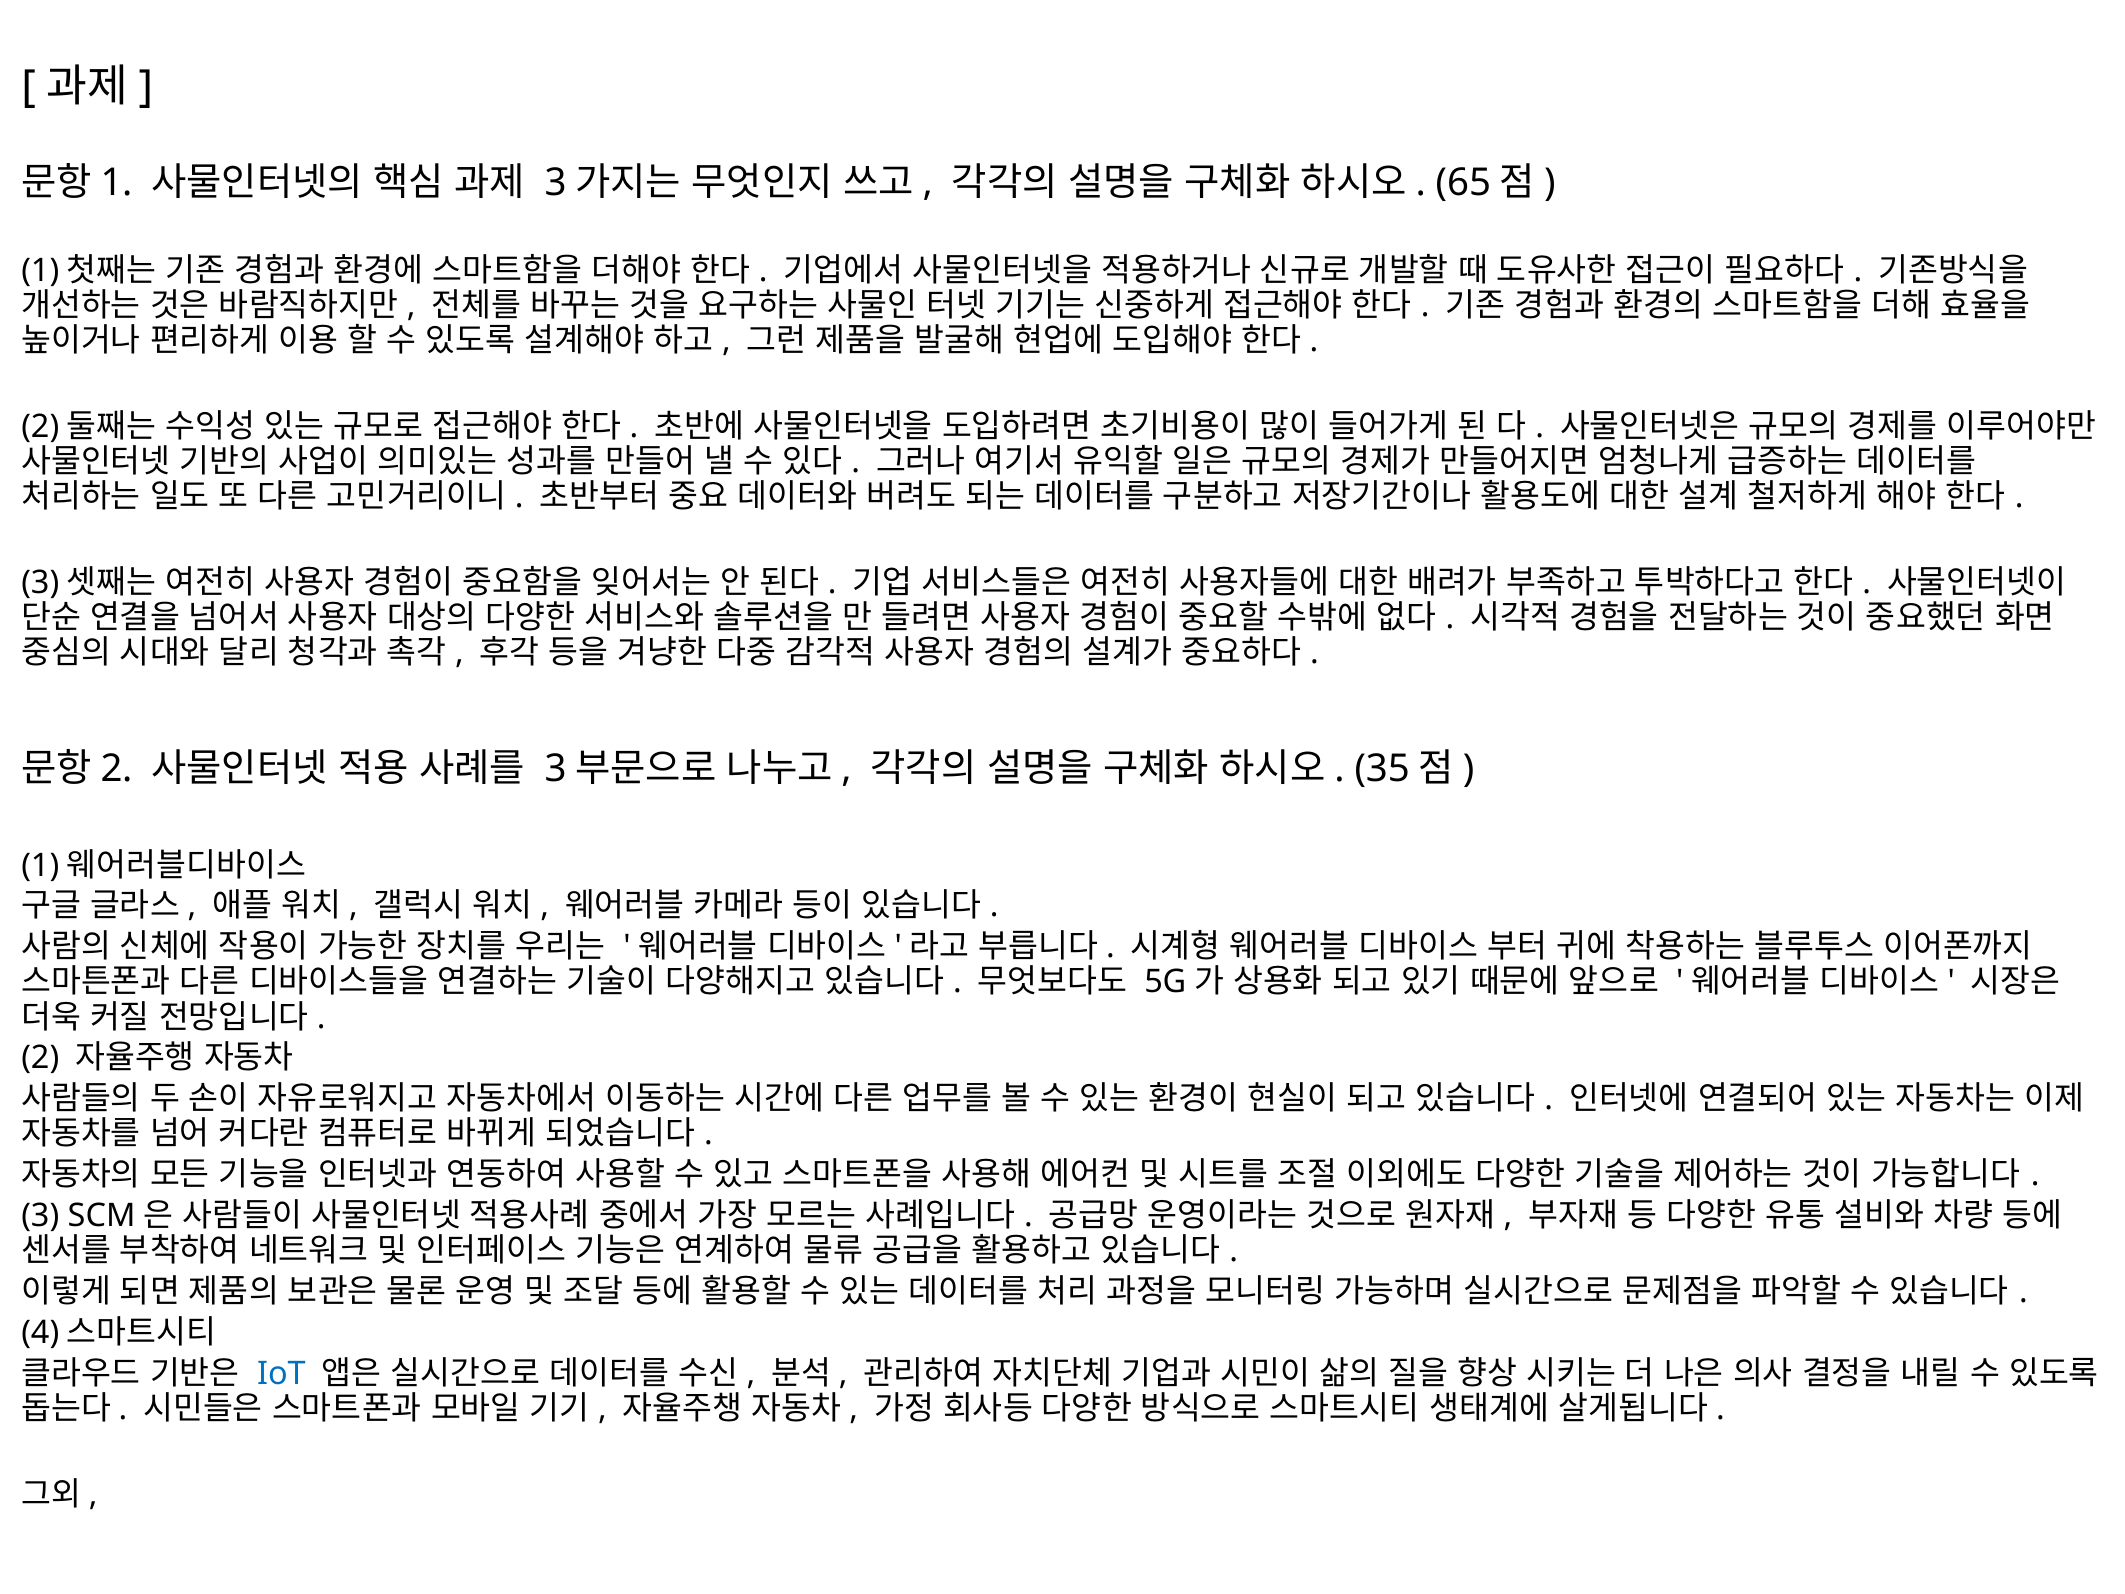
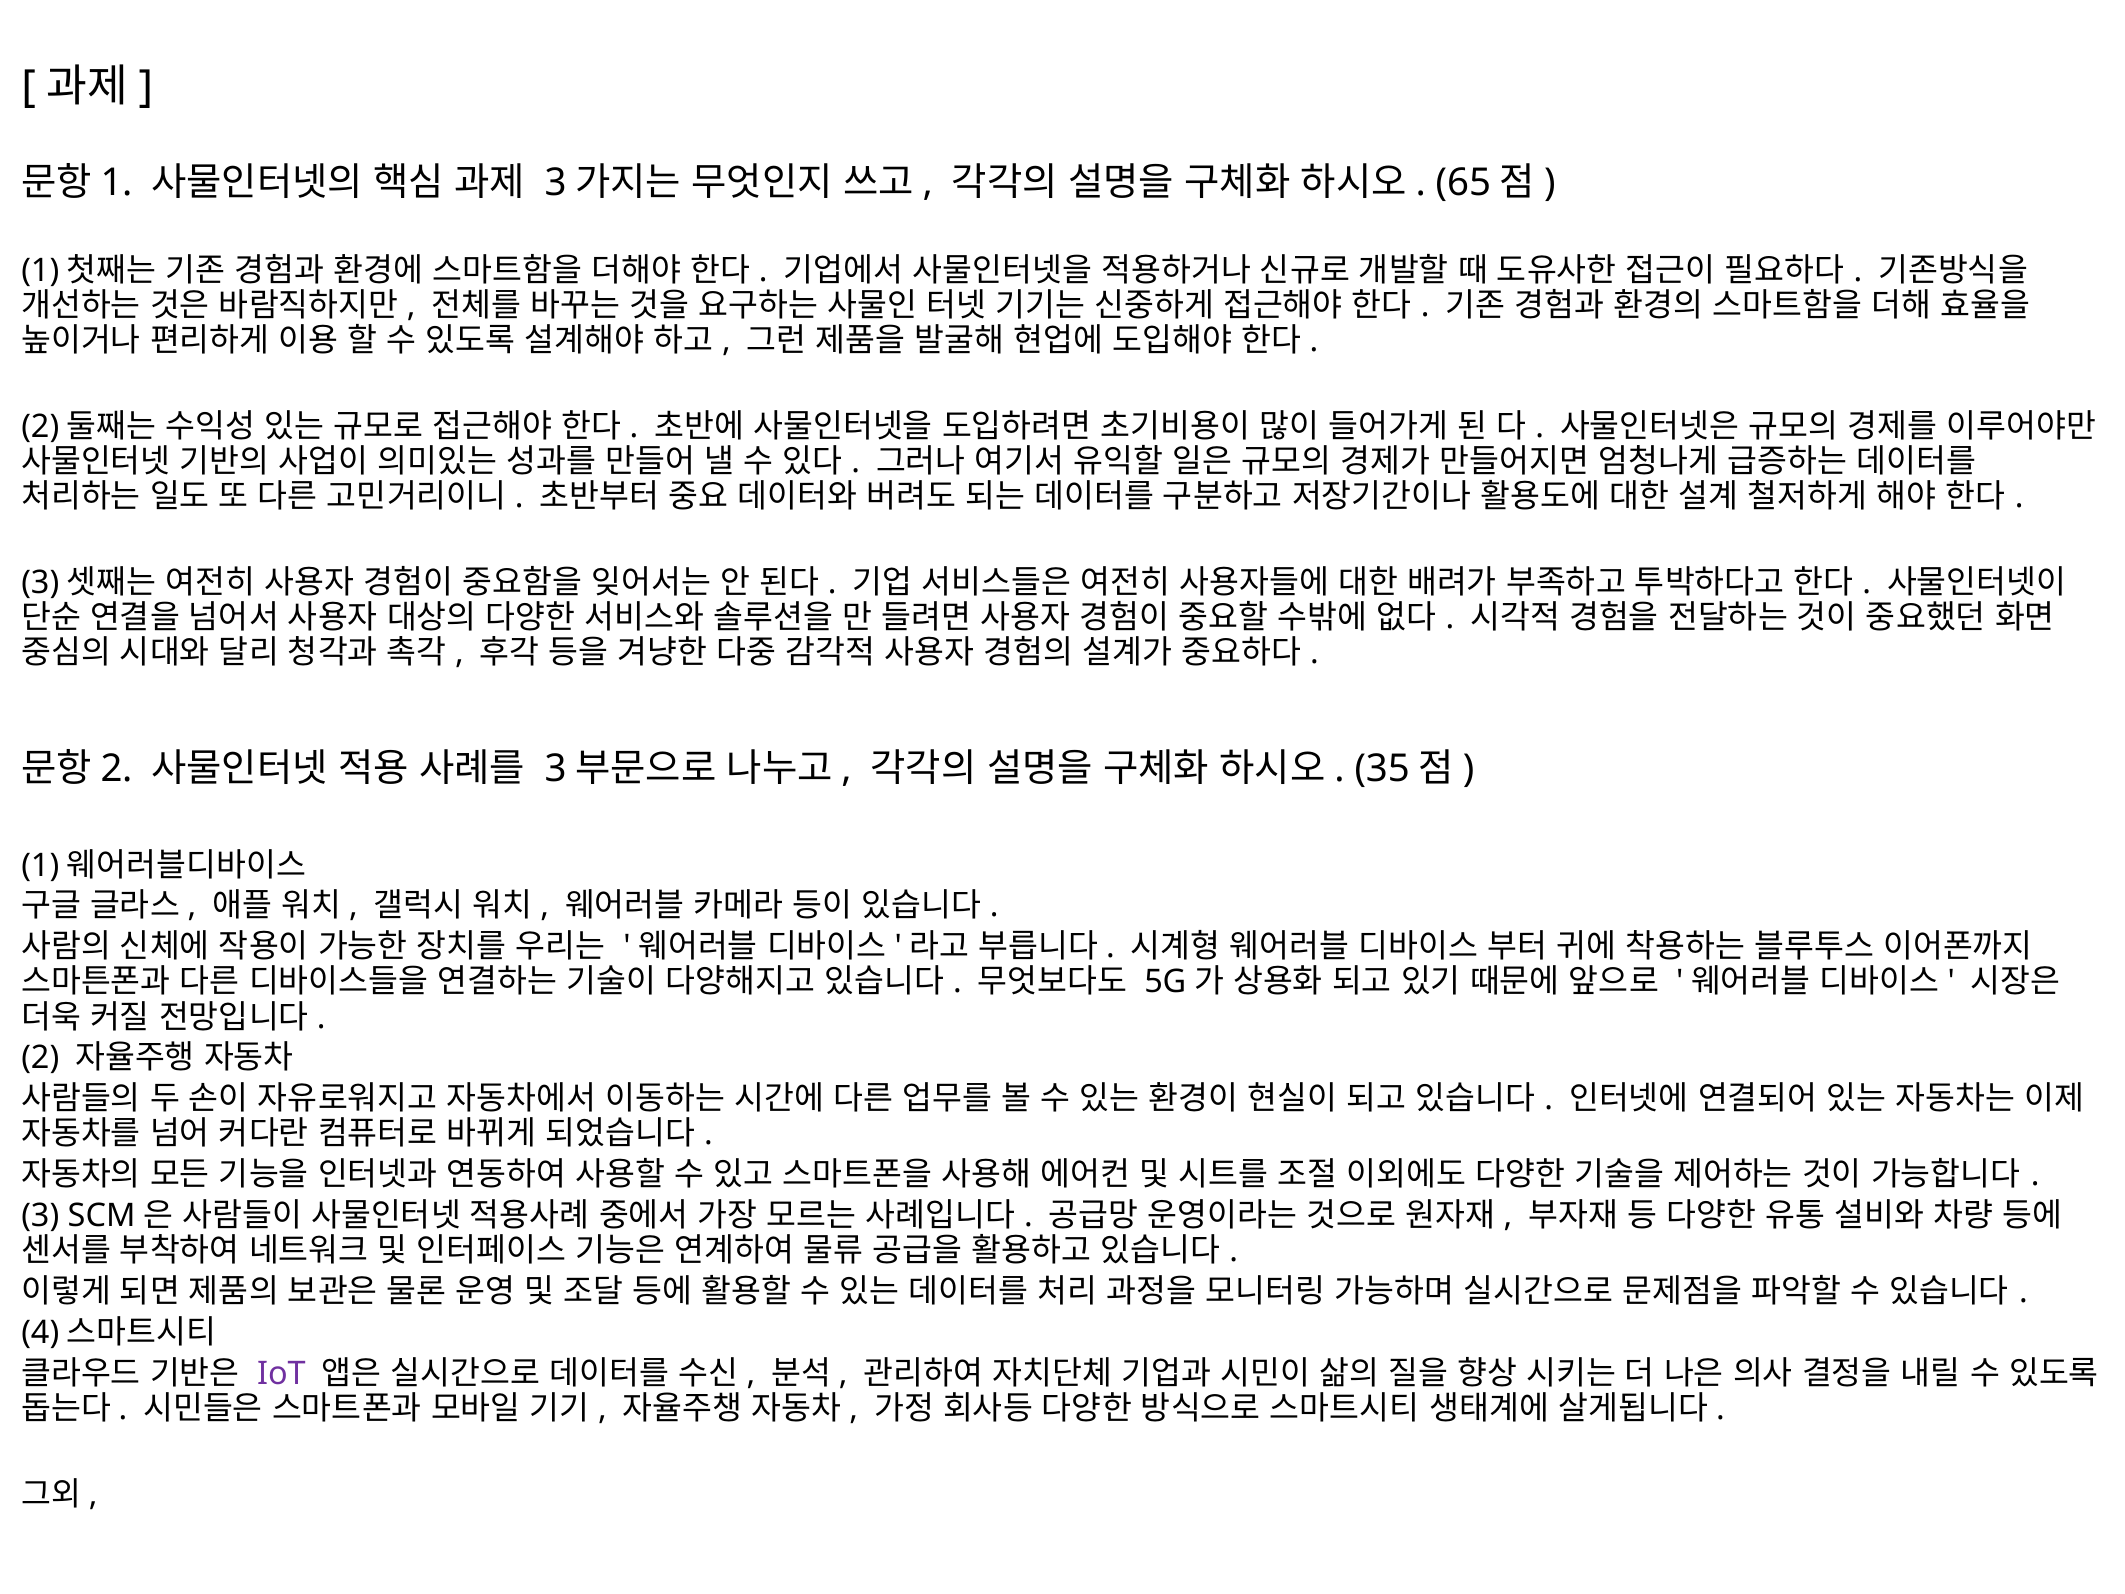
IoT colour: blue -> purple (281, 1374)
